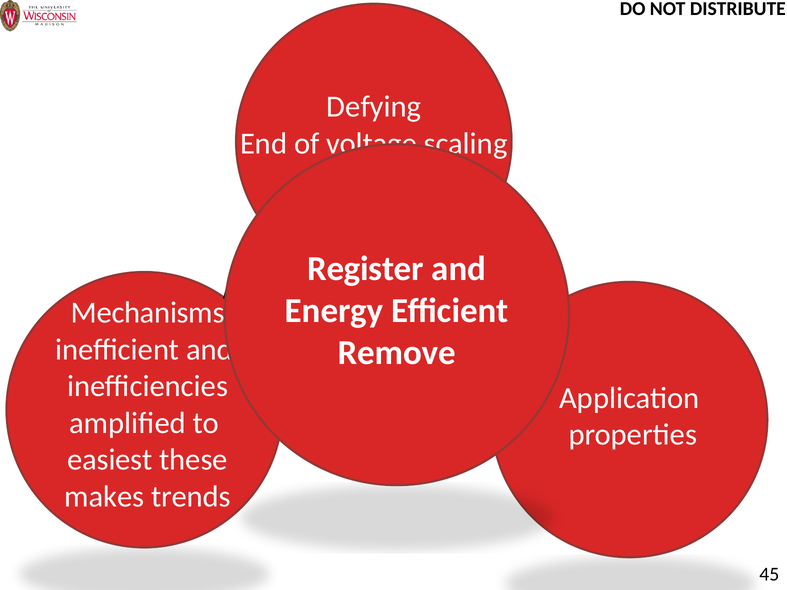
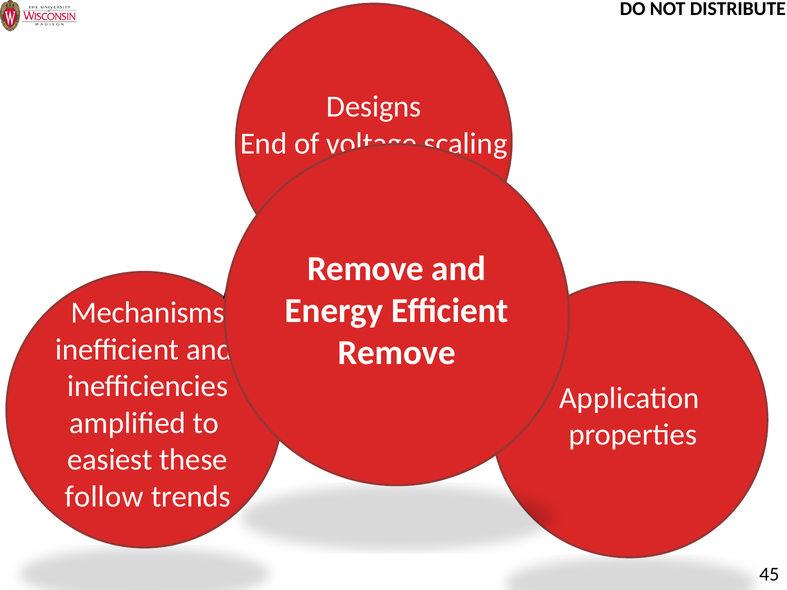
Defying: Defying -> Designs (374, 107)
Register: Register -> Remove (365, 269)
makes: makes -> follow (104, 497)
